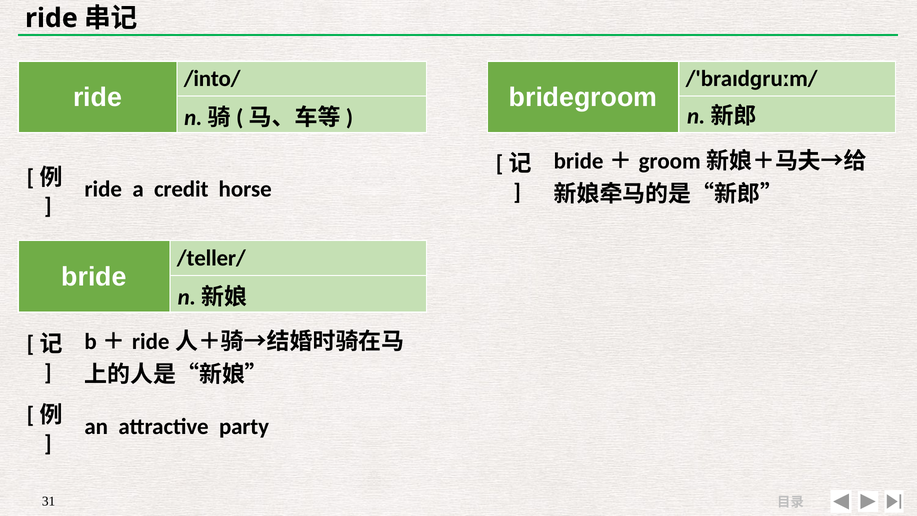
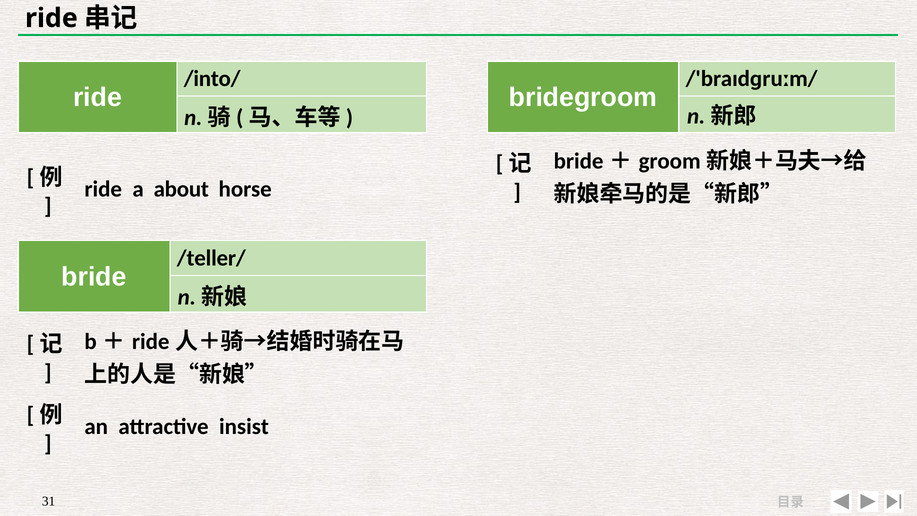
credit: credit -> about (181, 189)
party: party -> insist (244, 427)
